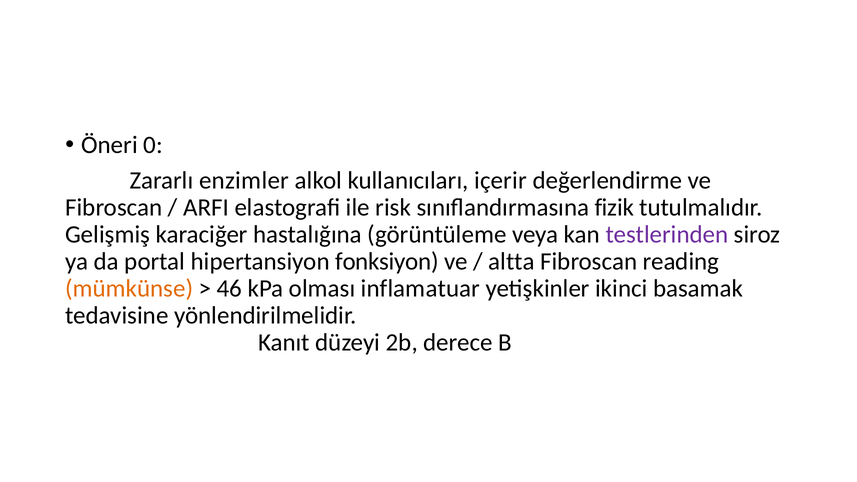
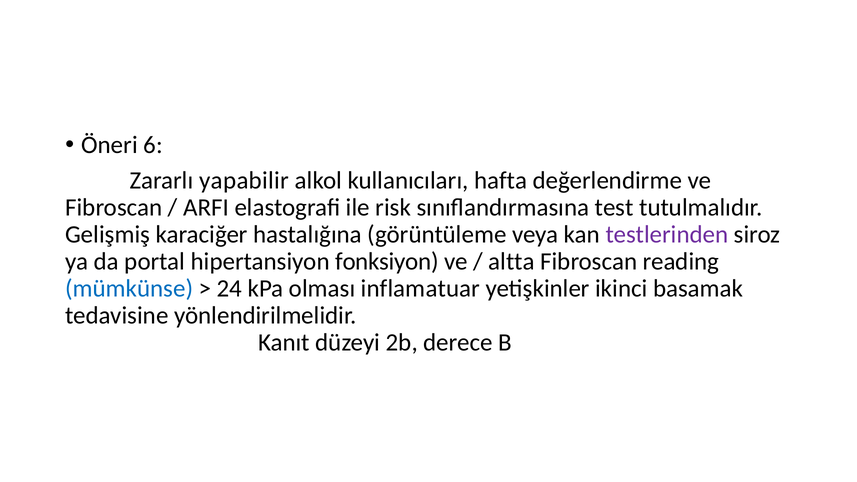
0: 0 -> 6 (153, 145)
enzimler: enzimler -> yapabilir (244, 181)
içerir: içerir -> hafta (501, 181)
fizik: fizik -> test (614, 208)
mümkünse colour: orange -> blue (129, 289)
46: 46 -> 24 (229, 289)
